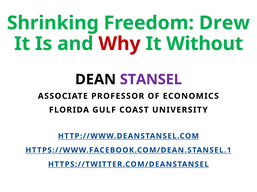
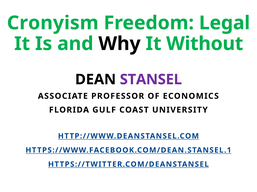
Shrinking: Shrinking -> Cronyism (53, 23)
Drew: Drew -> Legal (225, 23)
Why colour: red -> black (120, 44)
